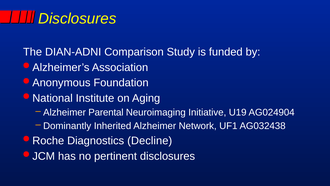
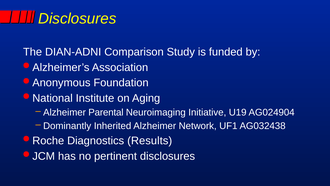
Decline: Decline -> Results (150, 140)
